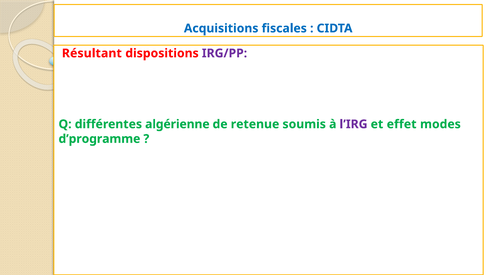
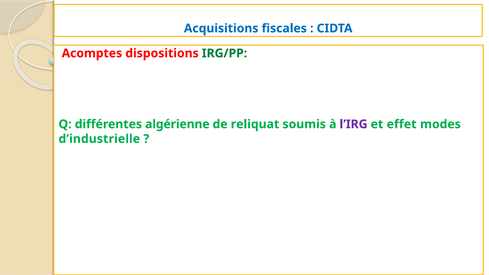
Résultant: Résultant -> Acomptes (92, 53)
IRG/PP colour: purple -> green (225, 53)
retenue: retenue -> reliquat (255, 124)
d’programme: d’programme -> d’industrielle (99, 139)
